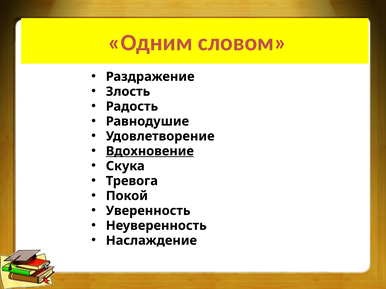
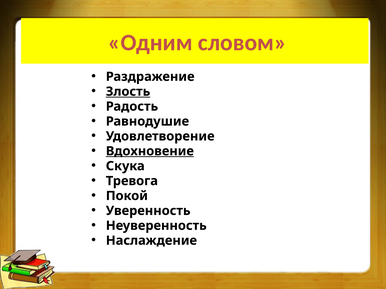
Злость underline: none -> present (128, 92)
